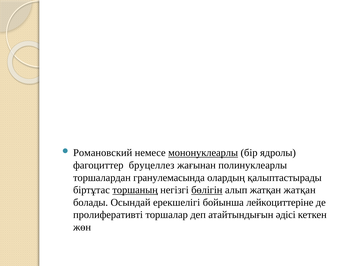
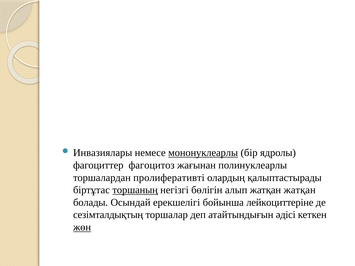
Романовский: Романовский -> Инвазиялары (103, 153)
бруцеллез: бруцеллез -> фагоцитоз (152, 165)
гранулемасында: гранулемасында -> пролиферативті (169, 178)
бөлігін underline: present -> none (207, 190)
пролиферативті: пролиферативті -> сезімталдықтың (108, 215)
жөн underline: none -> present (82, 227)
